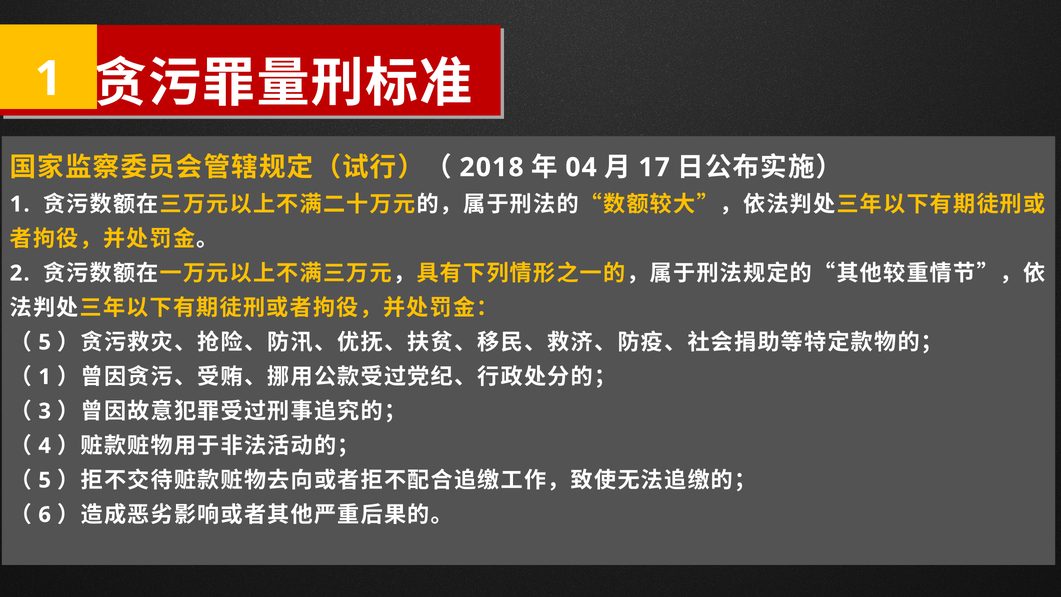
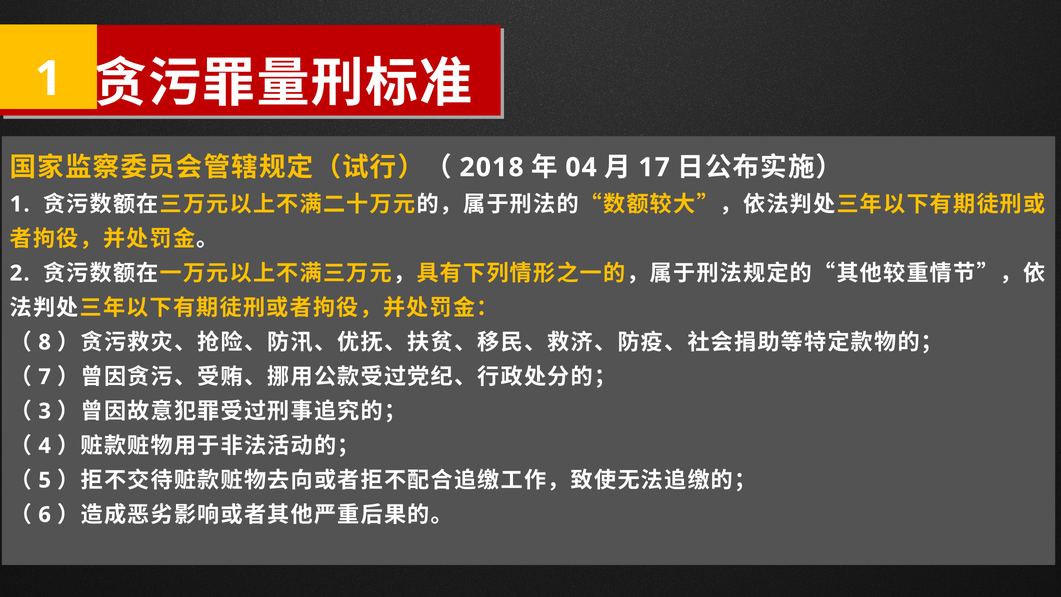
5: 5 -> 8 (45, 342)
1: 1 -> 7 (45, 377)
